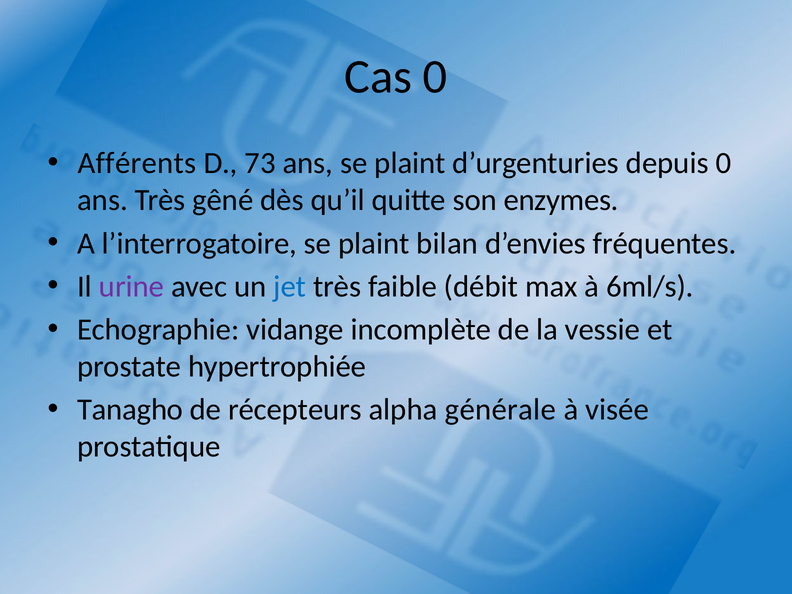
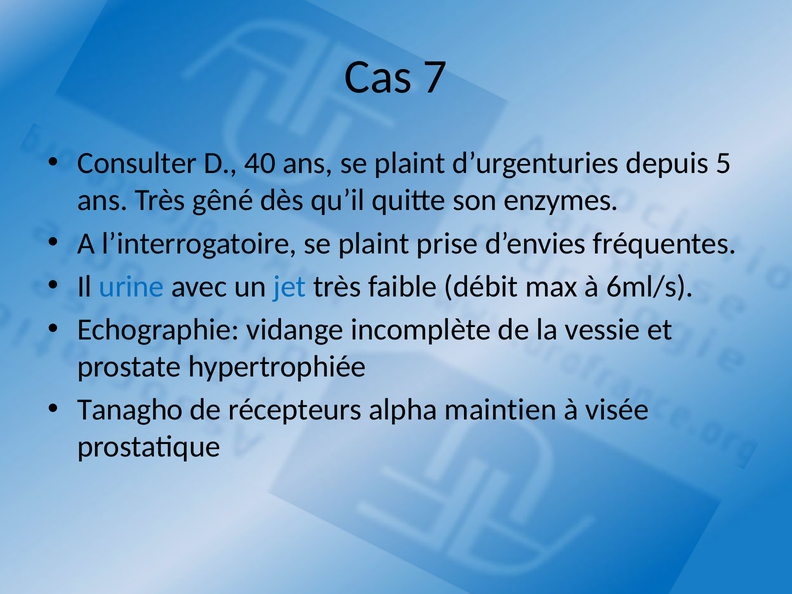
Cas 0: 0 -> 7 (435, 77)
Afférents: Afférents -> Consulter (137, 163)
73: 73 -> 40 (260, 163)
depuis 0: 0 -> 5 (723, 163)
bilan: bilan -> prise (447, 243)
urine colour: purple -> blue (132, 286)
générale: générale -> maintien (501, 410)
